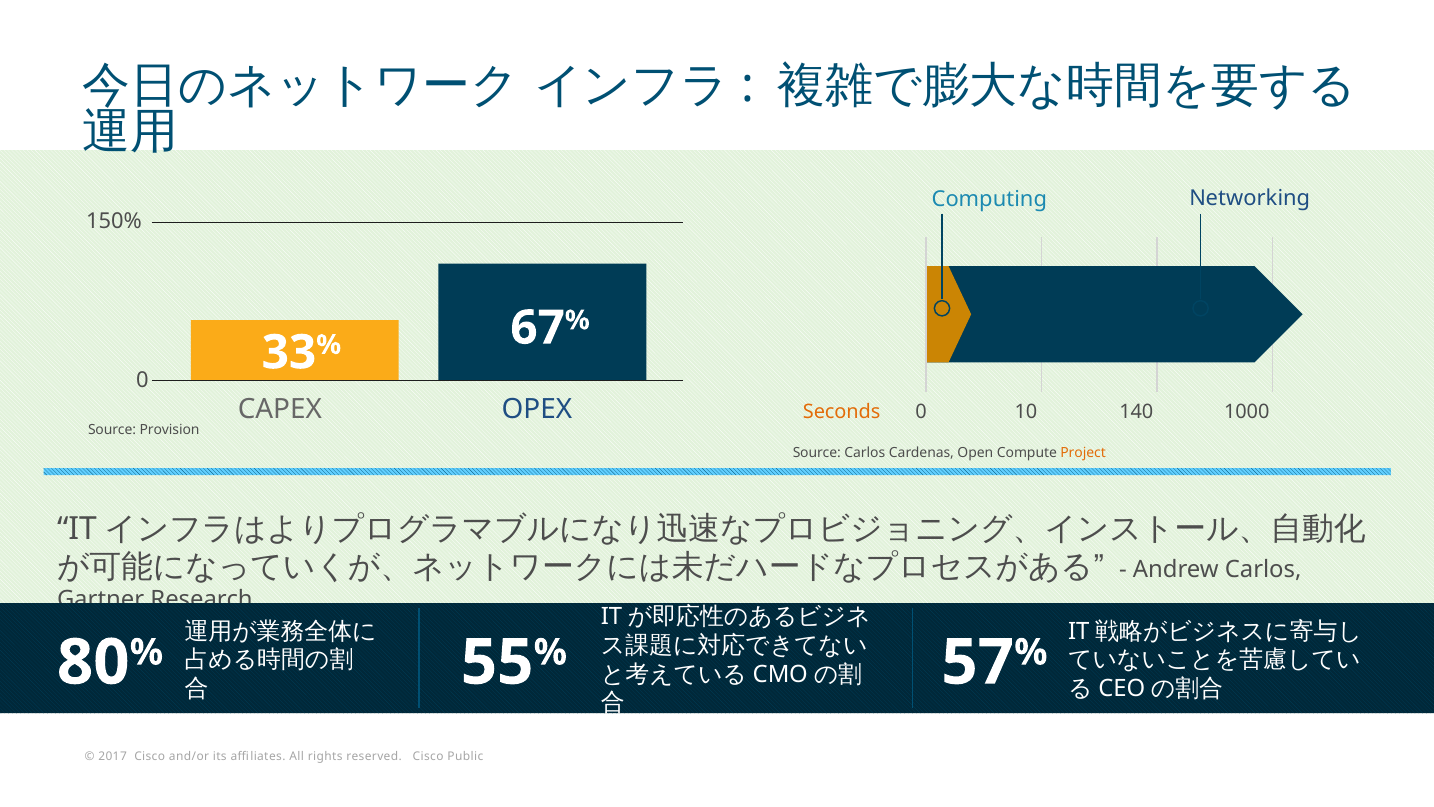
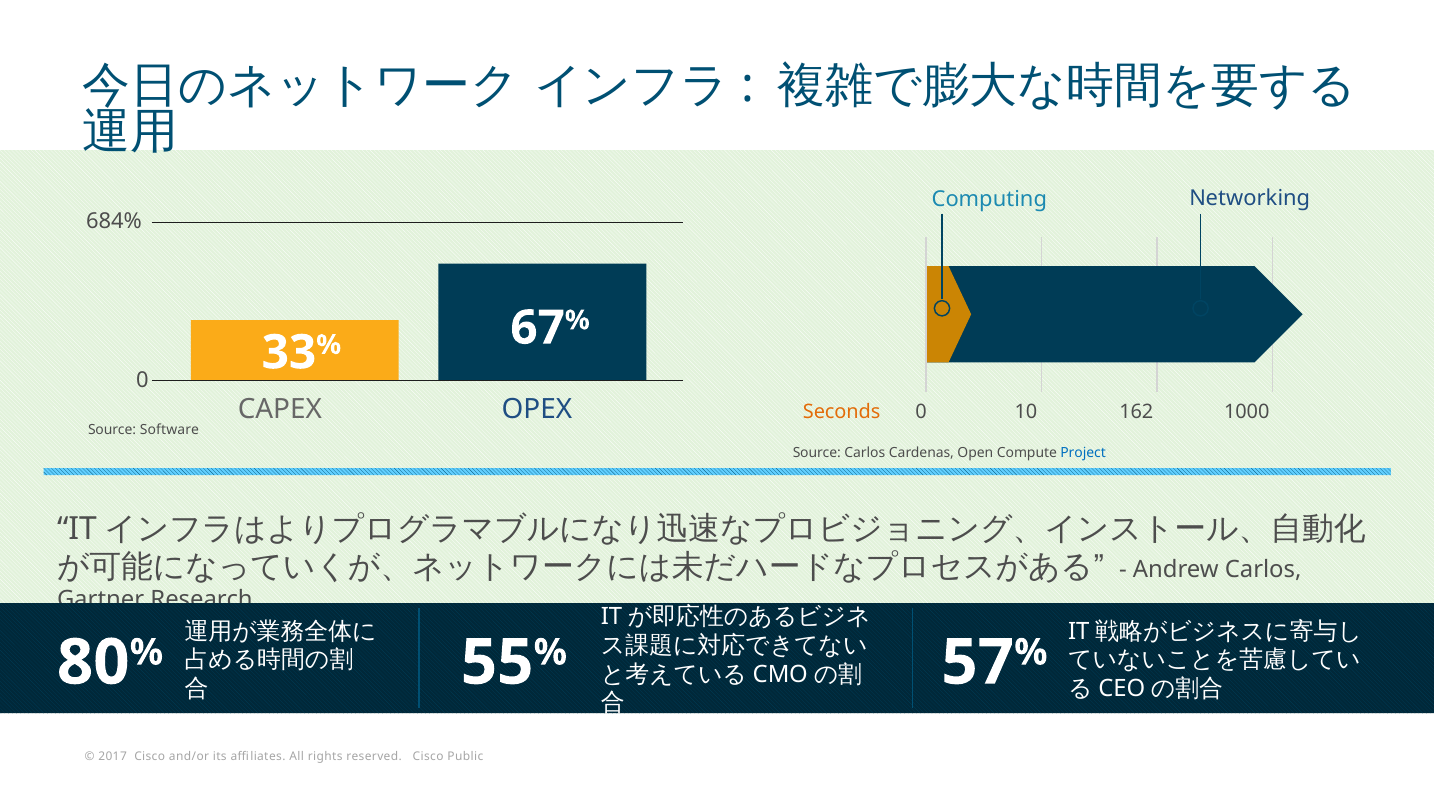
150%: 150% -> 684% (114, 222)
140: 140 -> 162 (1136, 412)
Provision: Provision -> Software (169, 430)
Project colour: orange -> blue (1083, 453)
